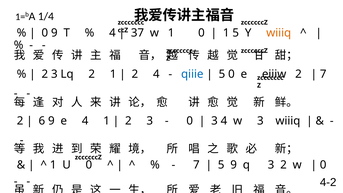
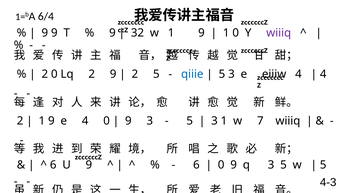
1/4: 1/4 -> 6/4 (46, 16)
0: 0 -> 9 (45, 33)
4: 4 -> 9 (112, 33)
37: 37 -> 32 (137, 33)
w 1 0: 0 -> 9 (201, 33)
1 5: 5 -> 0 (236, 33)
wiiiq colour: orange -> purple (279, 33)
3: 3 -> 0 (54, 74)
Lq 2 1: 1 -> 9 (113, 74)
2 4: 4 -> 5 (156, 74)
5 0: 0 -> 3 (231, 74)
2: 2 -> 4 (298, 74)
7: 7 -> 4 (323, 74)
6: 6 -> 1 (42, 121)
4 1: 1 -> 0 (107, 121)
2: 2 -> 9 (128, 121)
0: 0 -> 5 (190, 121)
3 4: 4 -> 1 (224, 121)
w 3: 3 -> 7 (260, 121)
1: 1 -> 6 (53, 165)
U 0: 0 -> 9 (89, 165)
7: 7 -> 6 (196, 165)
5: 5 -> 0 (221, 165)
3 2: 2 -> 5 (283, 165)
0: 0 -> 5 (323, 165)
4-2: 4-2 -> 4-3 (328, 182)
